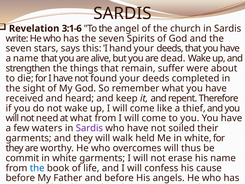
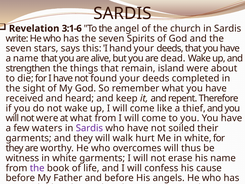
suffer: suffer -> island (171, 68)
not need: need -> were (47, 118)
held: held -> hurt (145, 138)
commit: commit -> witness (22, 158)
the colour: blue -> purple (37, 168)
